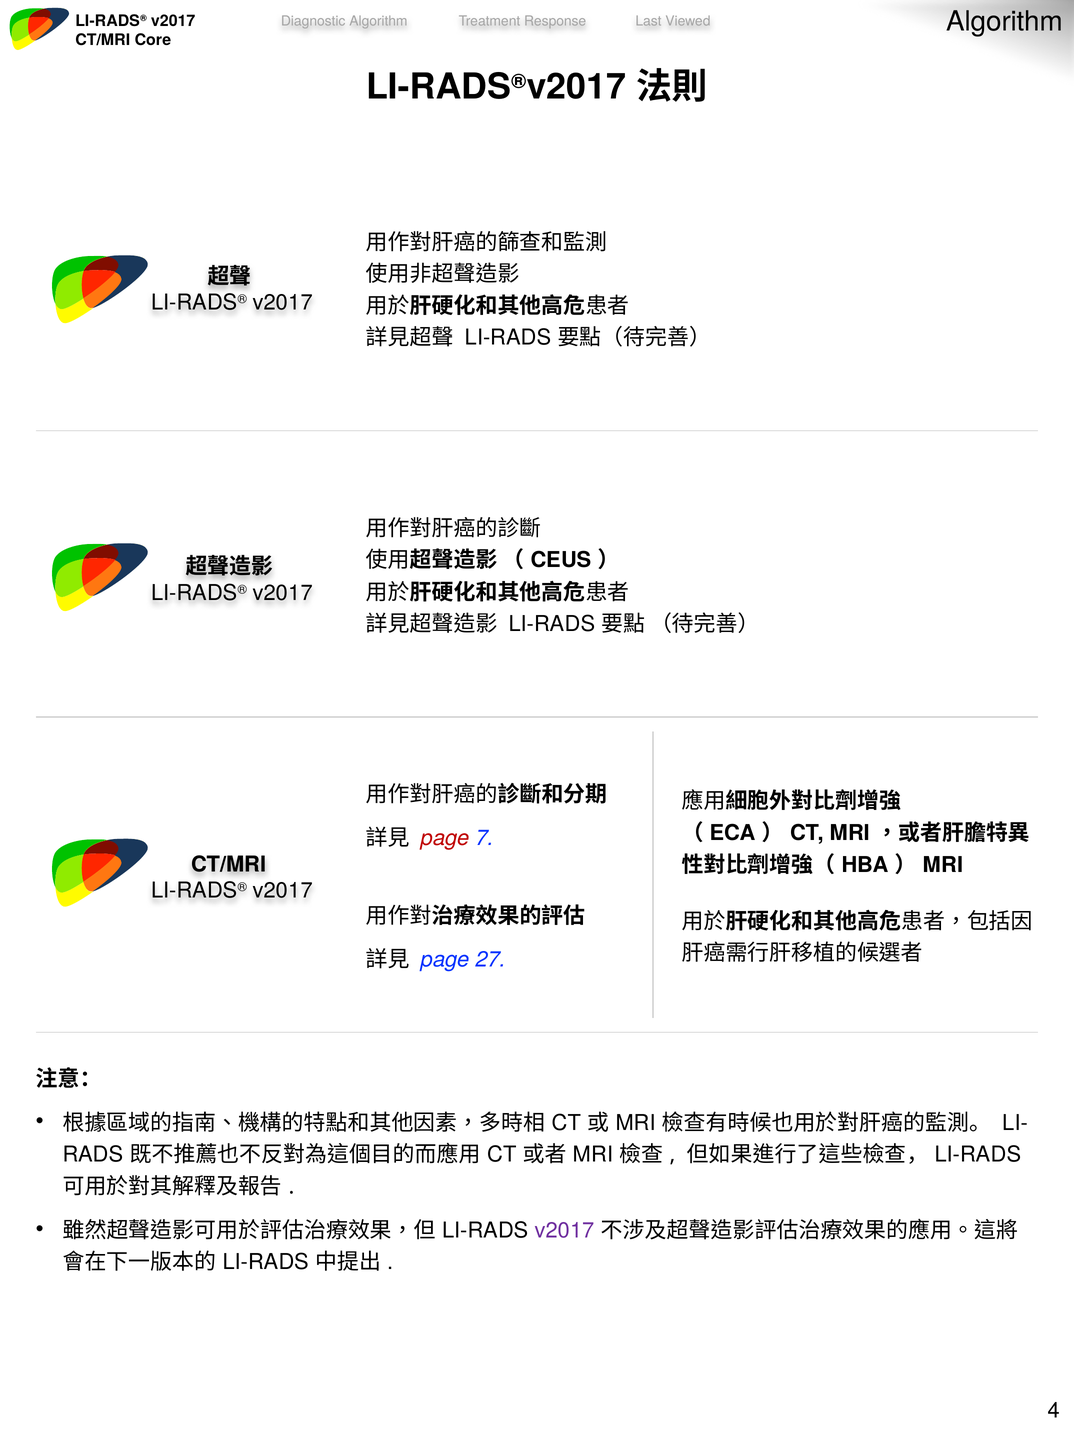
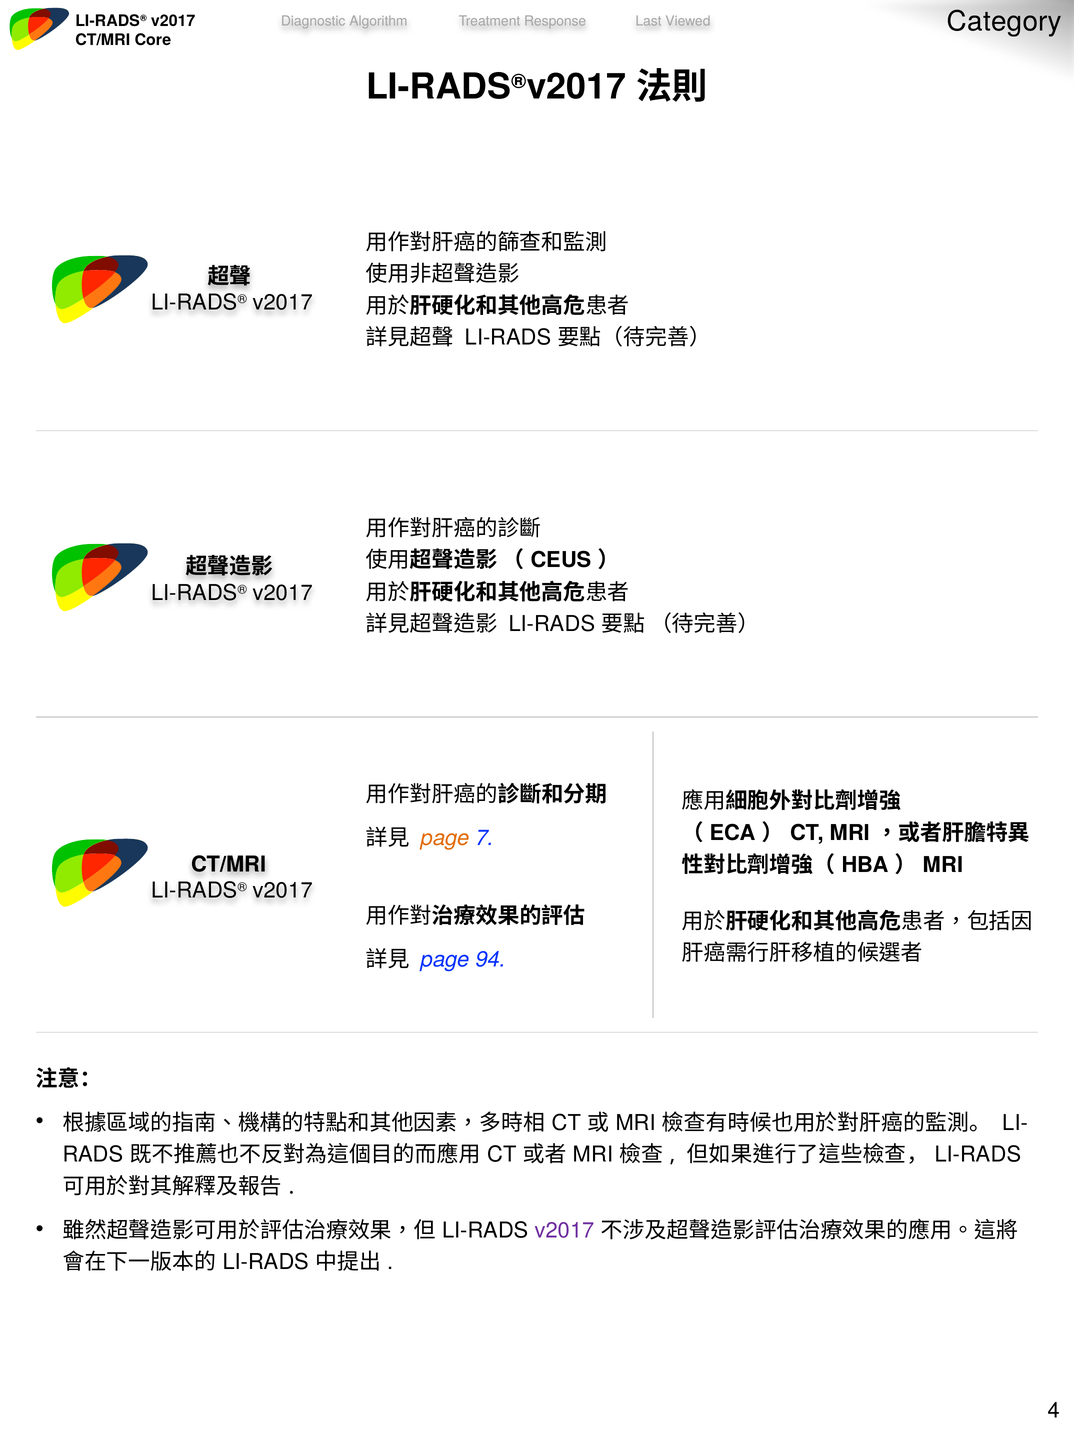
Algorithm: Algorithm -> Category (1004, 22)
page colour: red -> orange (445, 838)
27: 27 -> 94 (491, 960)
